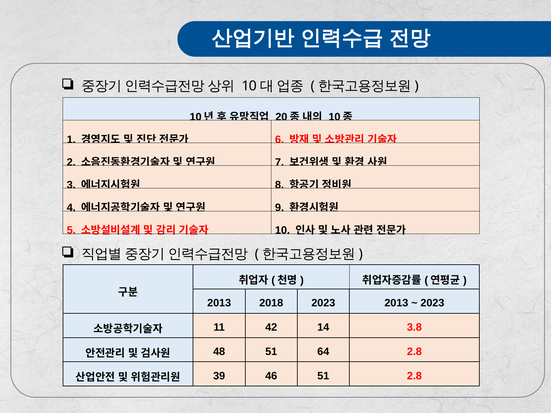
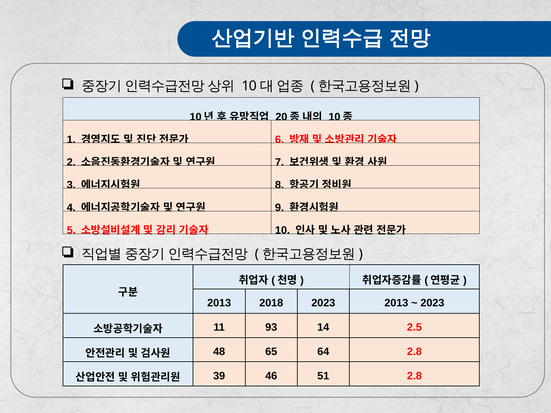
42: 42 -> 93 (271, 328)
3.8: 3.8 -> 2.5 (414, 328)
48 51: 51 -> 65 (271, 352)
